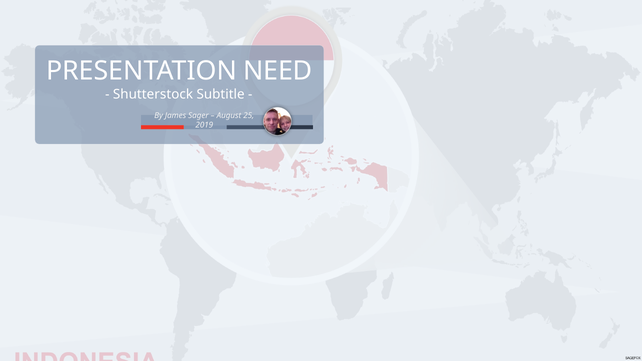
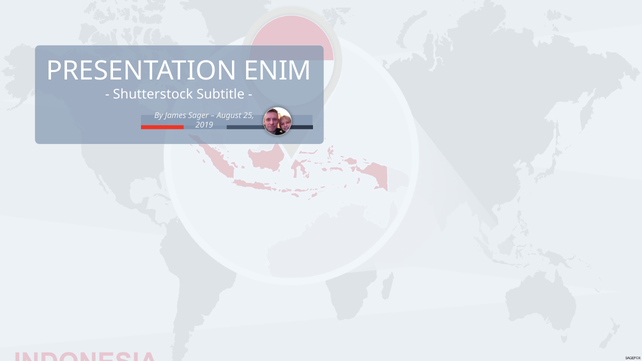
NEED: NEED -> ENIM (278, 71)
